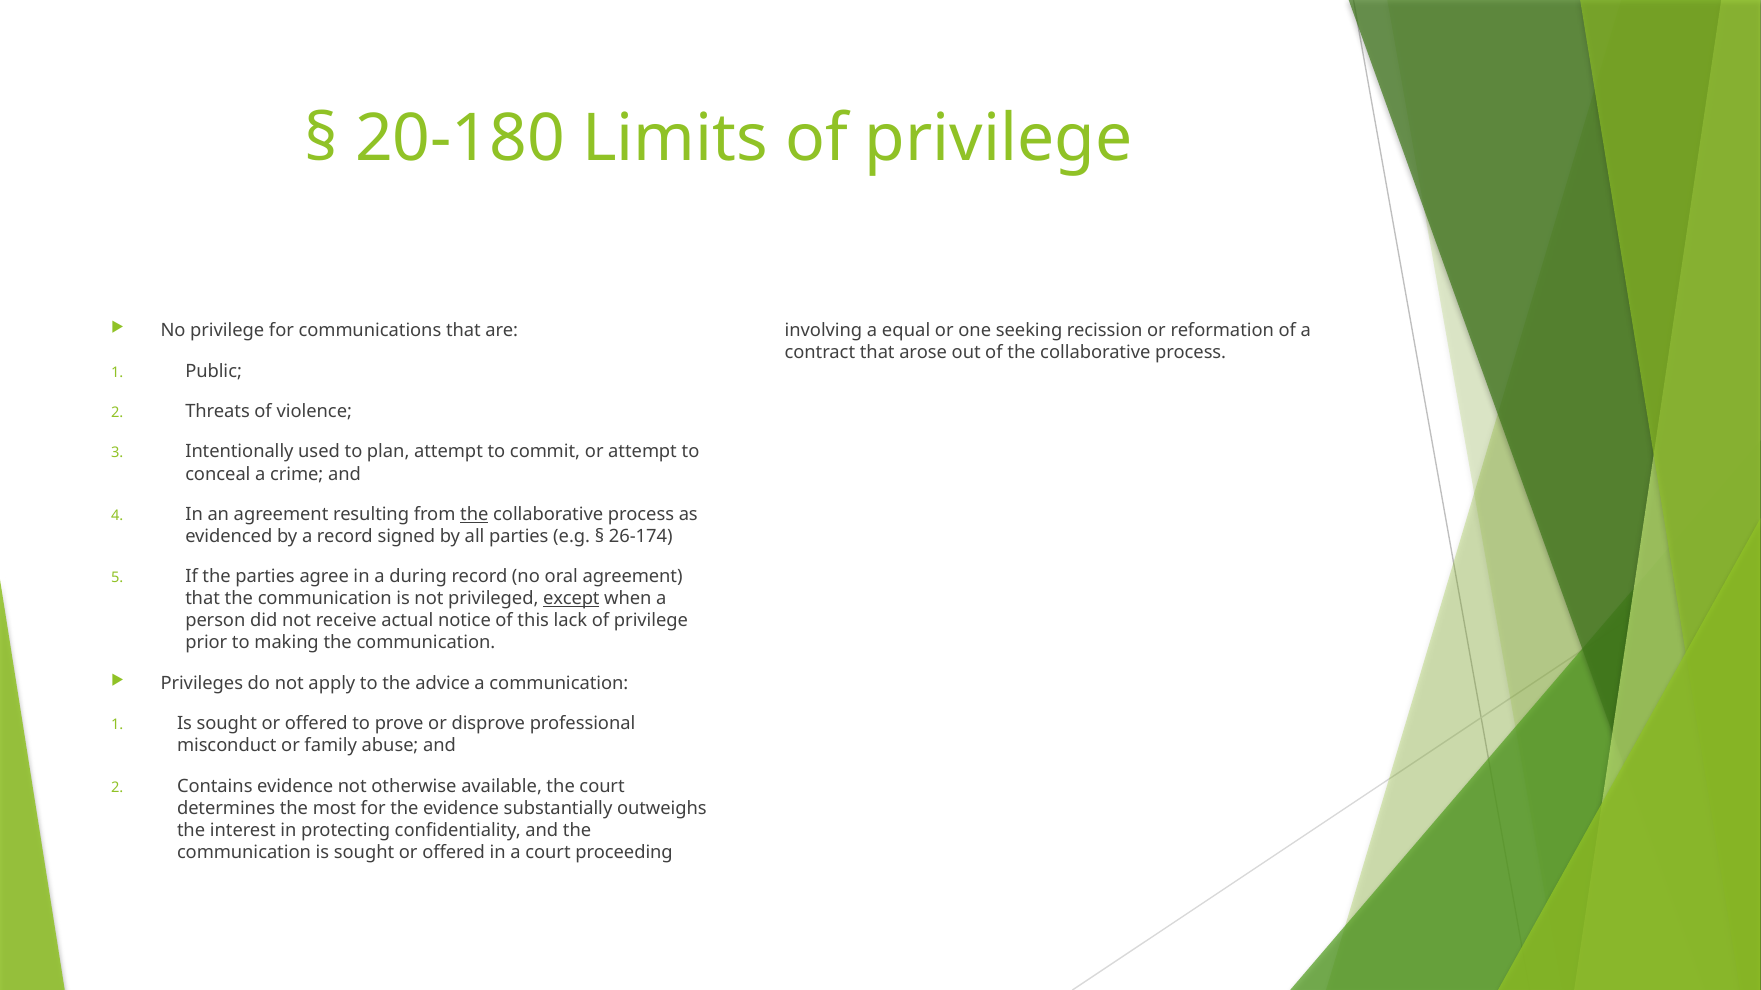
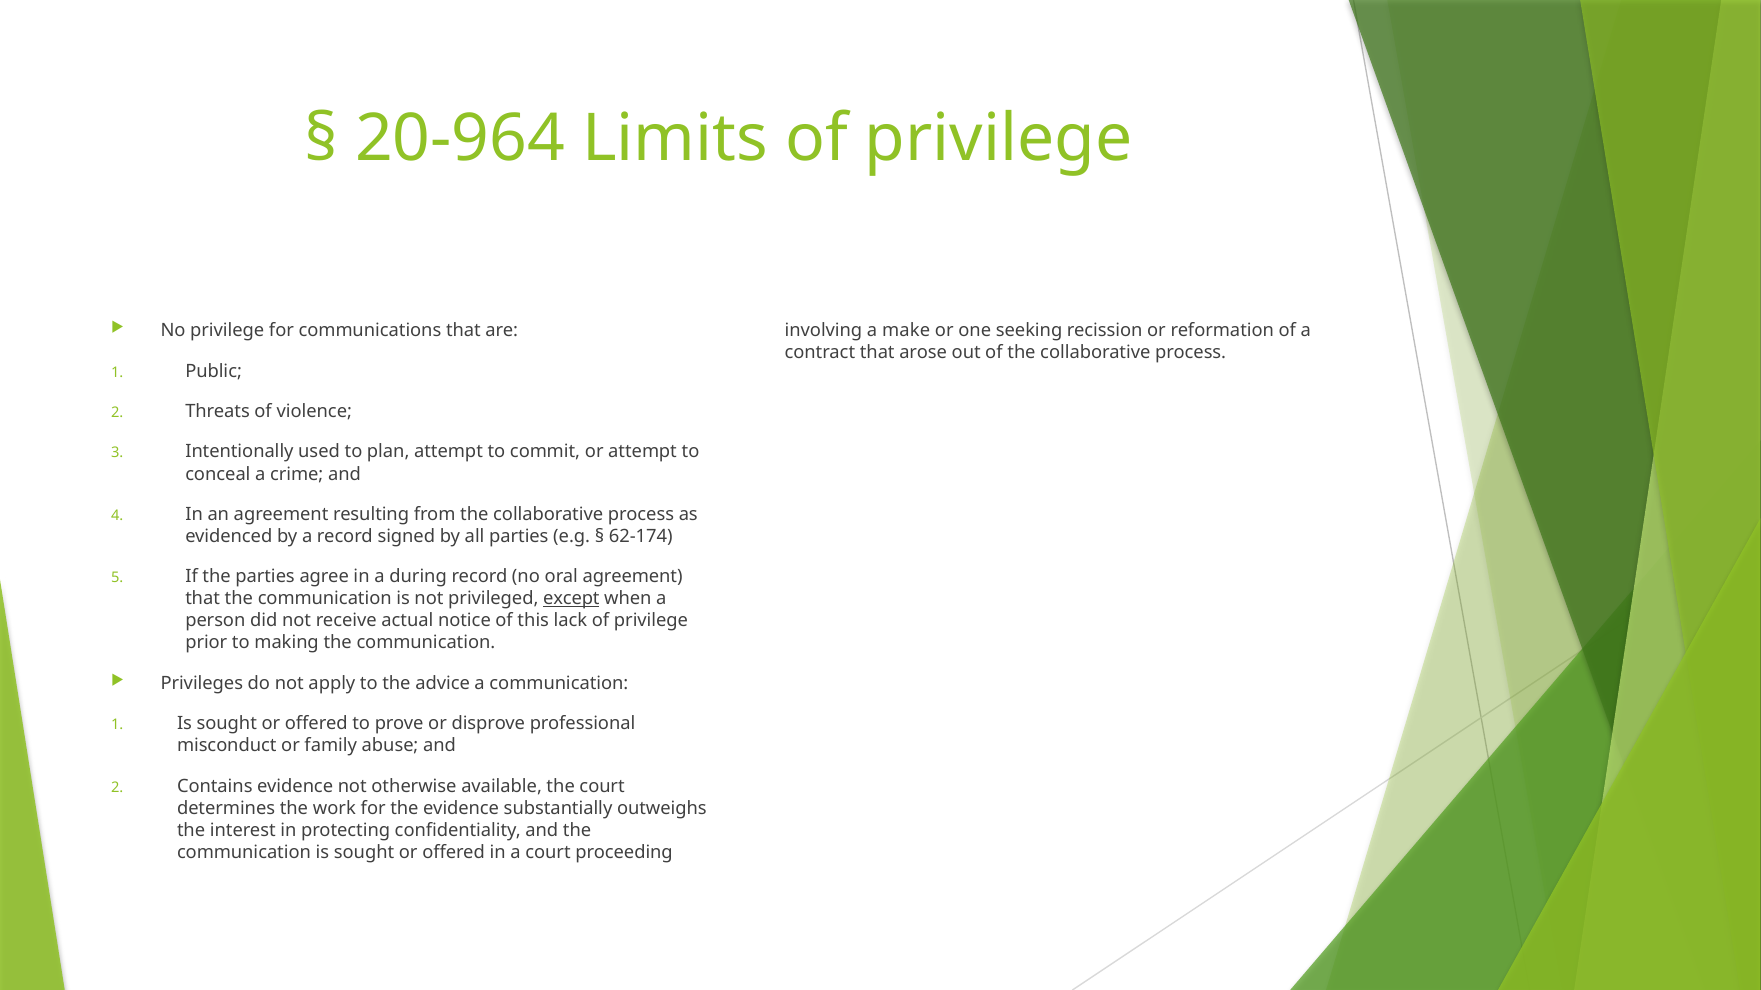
20-180: 20-180 -> 20-964 (460, 139)
equal: equal -> make (906, 331)
the underline: present -> none (474, 515)
26-174: 26-174 -> 62-174 (641, 537)
most: most -> work (334, 809)
